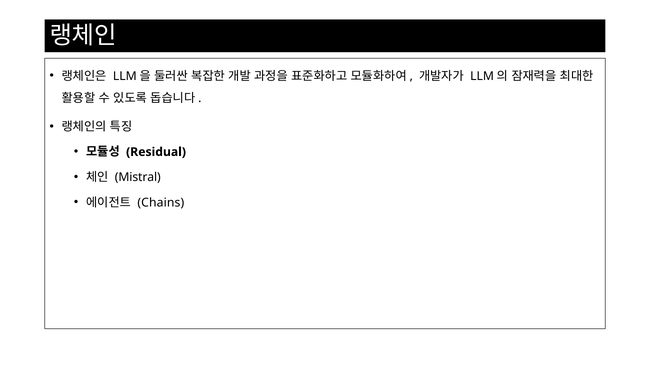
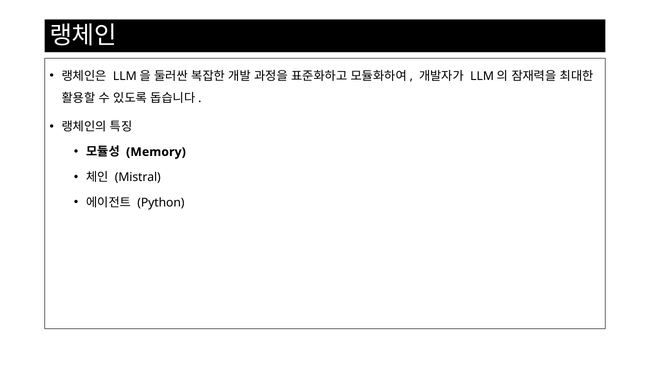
Residual: Residual -> Memory (156, 152)
Chains: Chains -> Python (161, 203)
